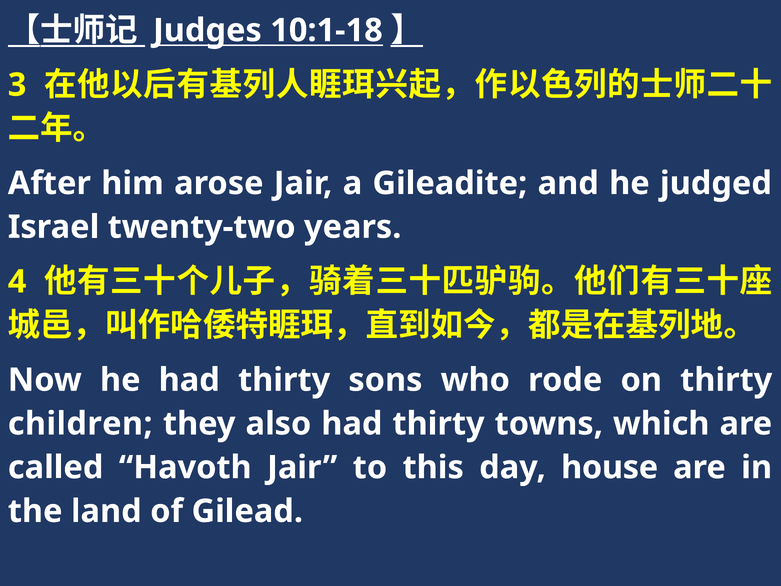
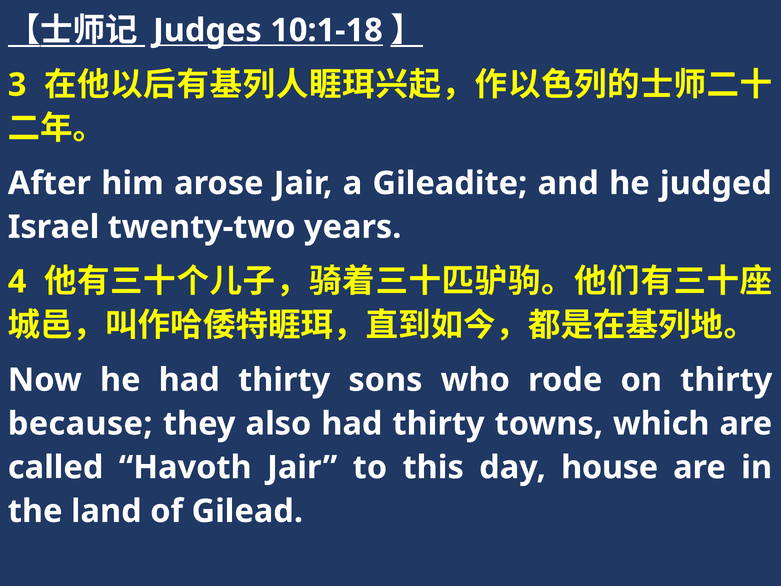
children: children -> because (80, 424)
